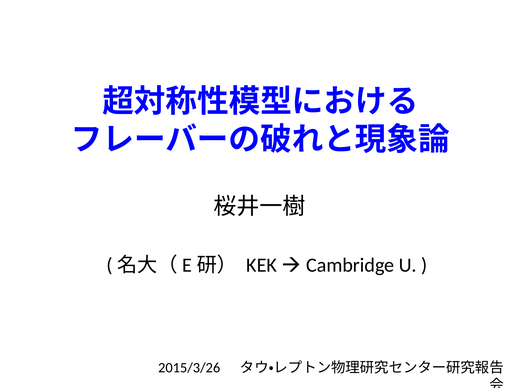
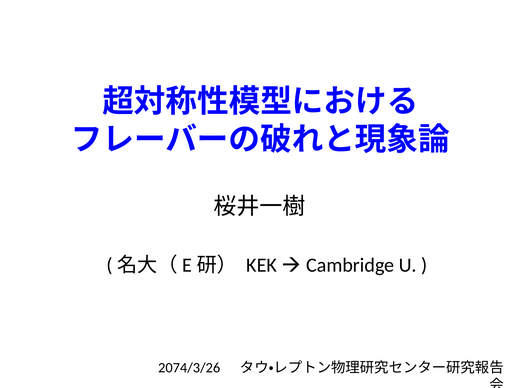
2015/3/26: 2015/3/26 -> 2074/3/26 (189, 368)
